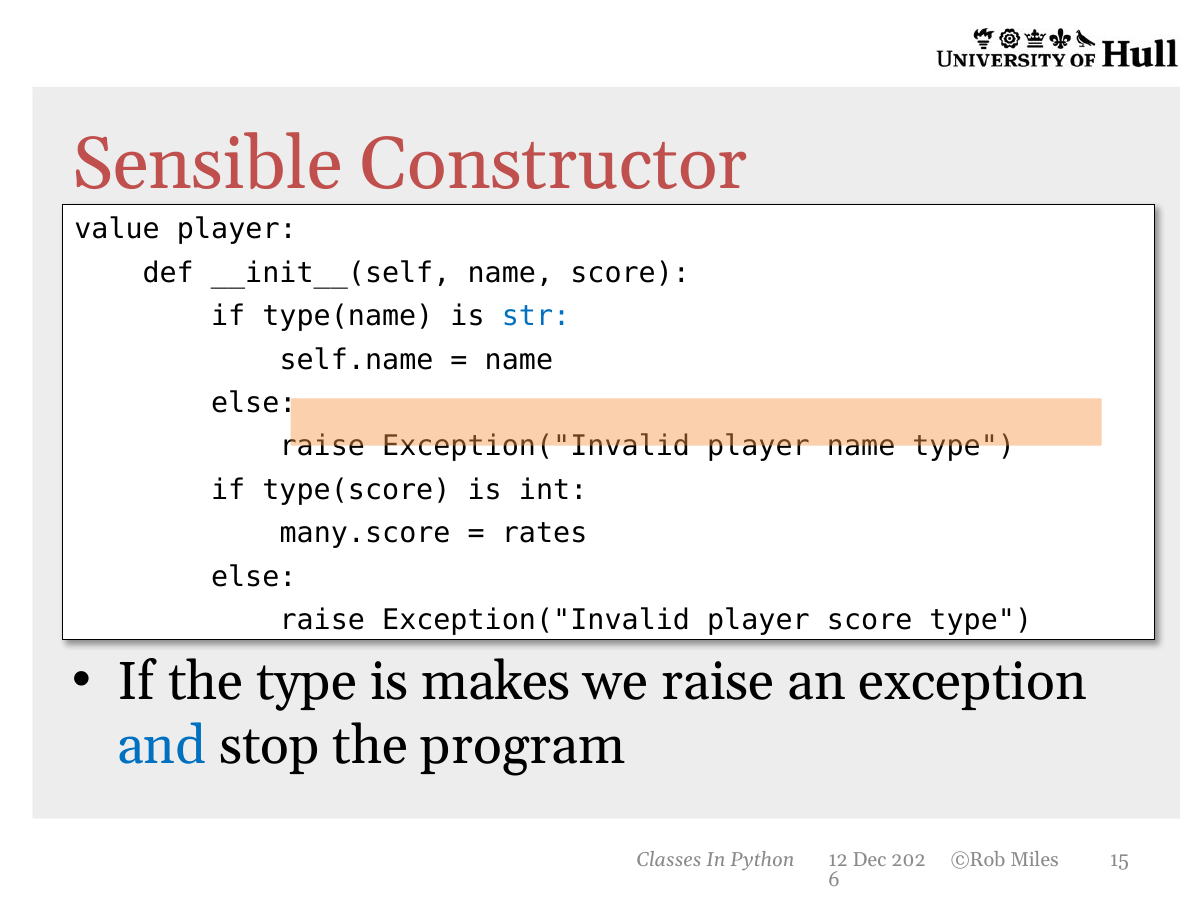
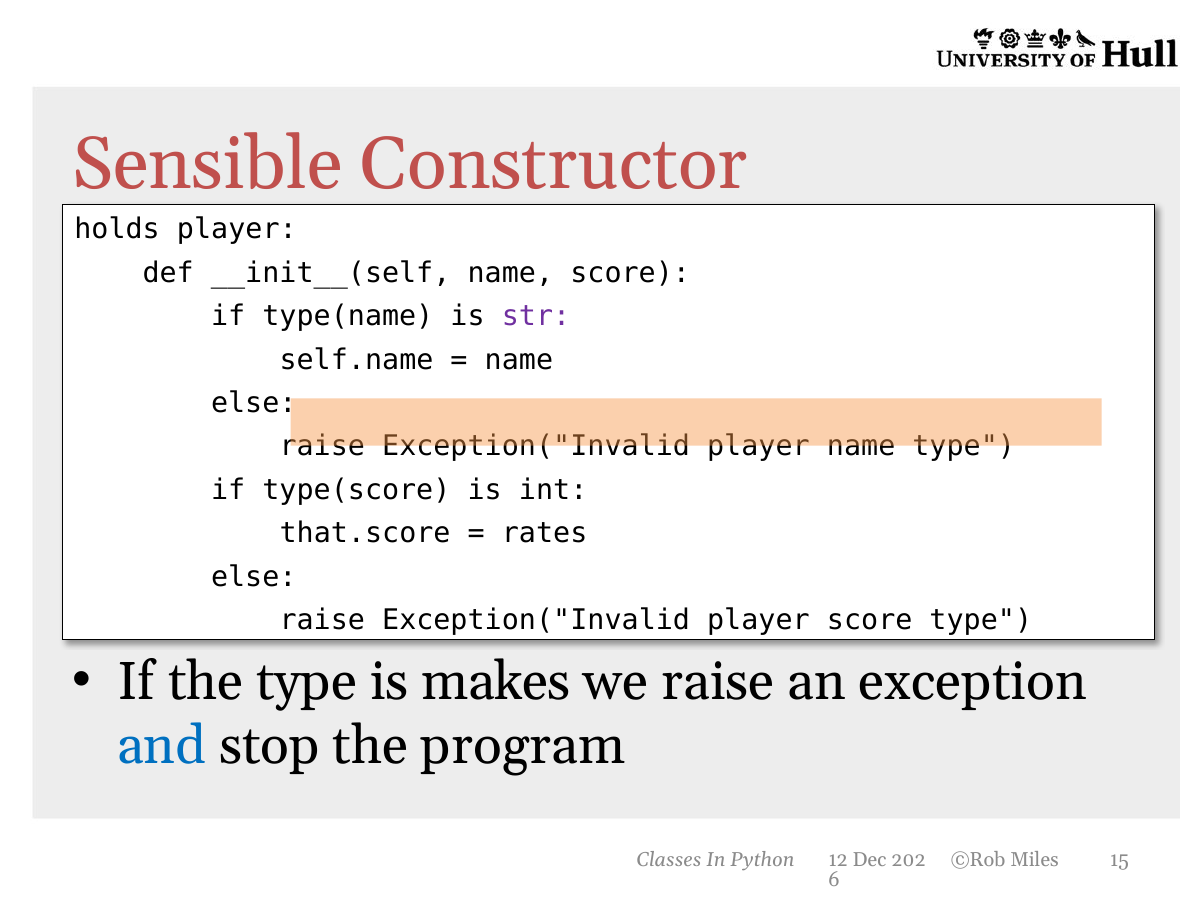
value: value -> holds (117, 229)
str colour: blue -> purple (536, 316)
many.score: many.score -> that.score (365, 533)
